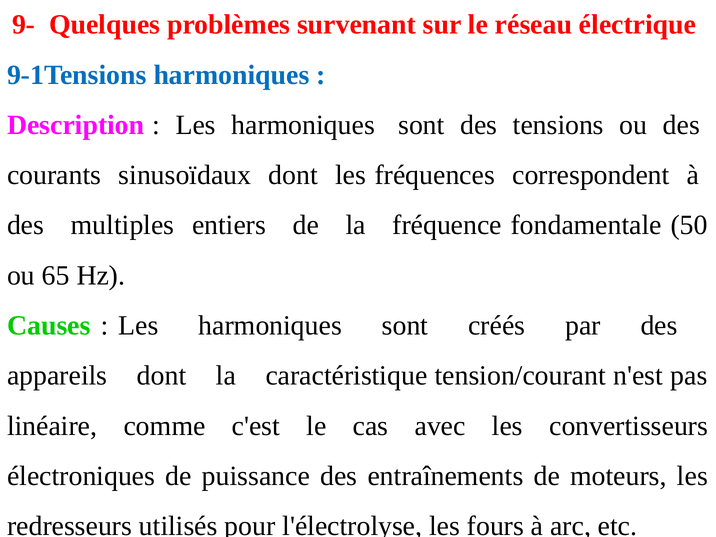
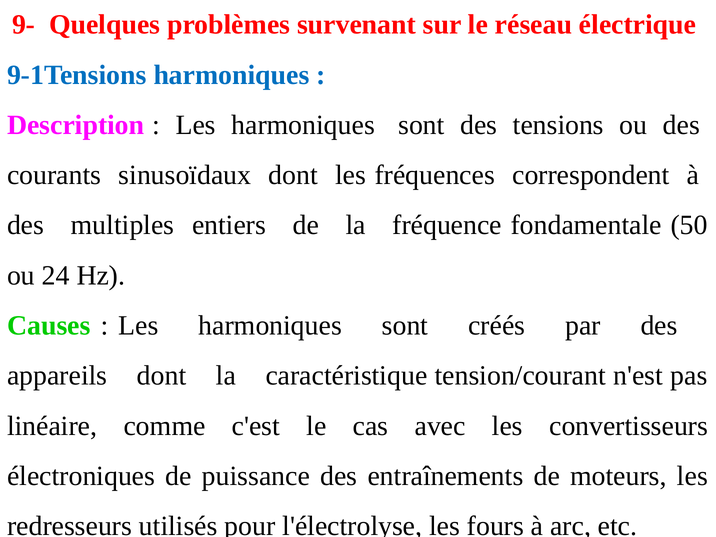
65: 65 -> 24 (56, 275)
